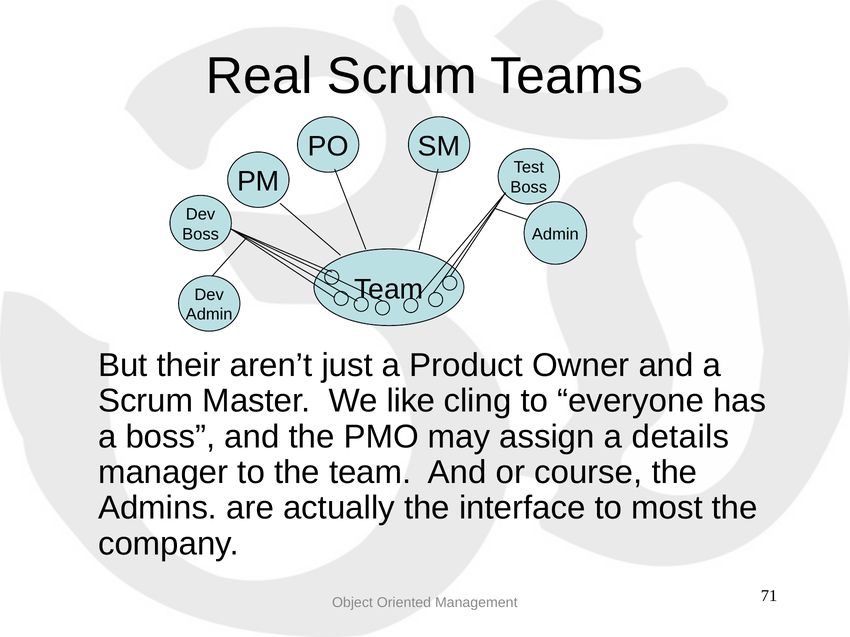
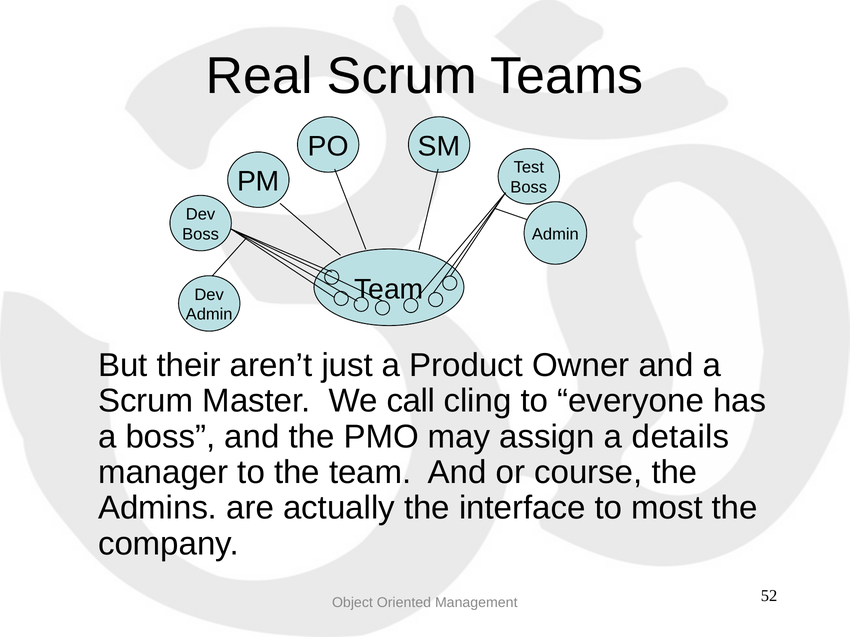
like: like -> call (411, 401)
71: 71 -> 52 (769, 596)
